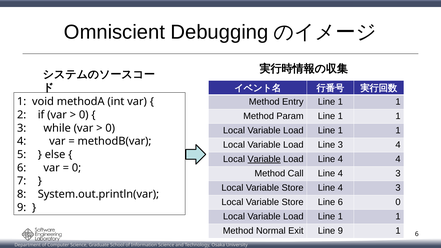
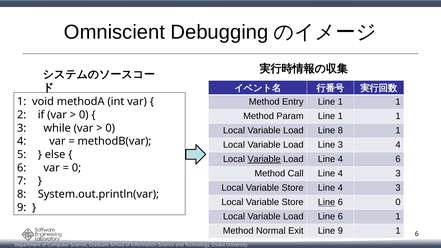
1: 1 -> 8 (340, 130)
4 4: 4 -> 6 (398, 159)
Line underline: none -> present (327, 202)
1: 1 -> 6 (340, 217)
